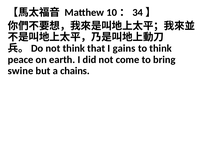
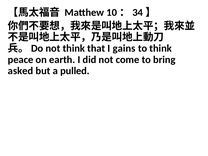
swine: swine -> asked (21, 71)
chains: chains -> pulled (75, 71)
